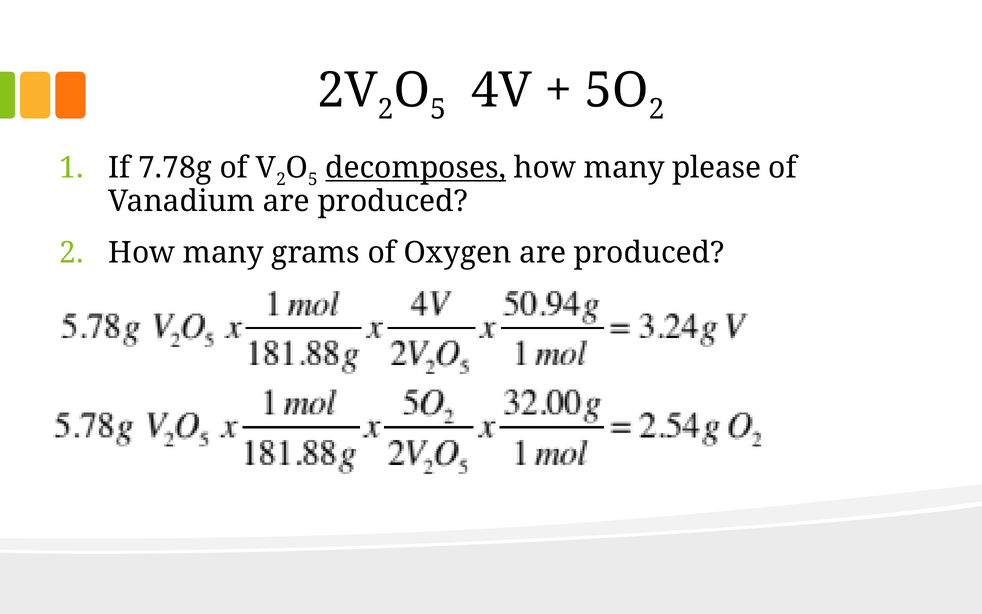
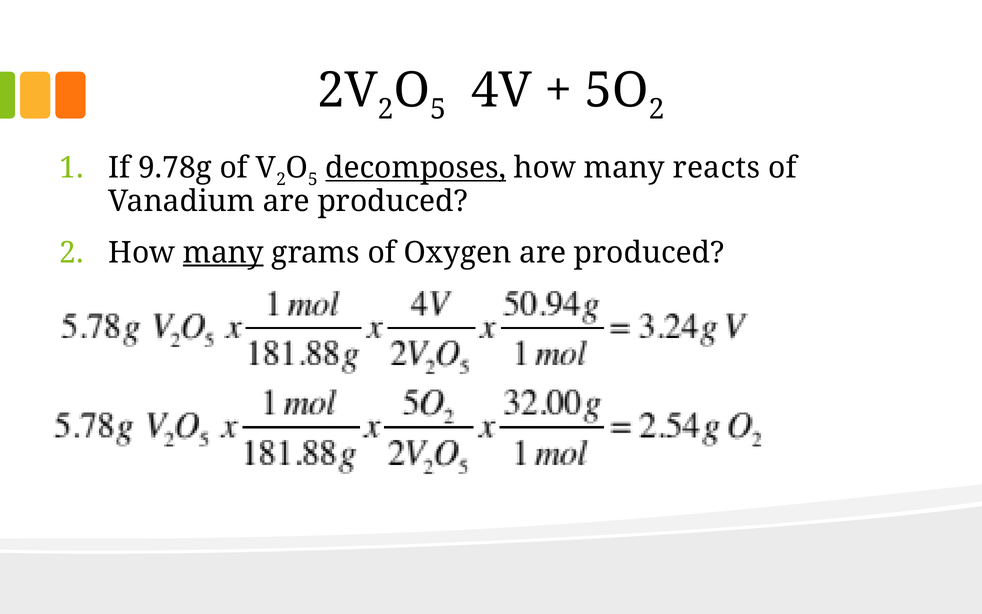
7.78g: 7.78g -> 9.78g (175, 168)
please: please -> reacts (716, 168)
many underline: none -> present (223, 253)
